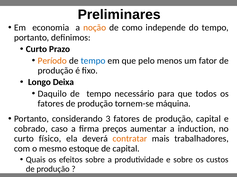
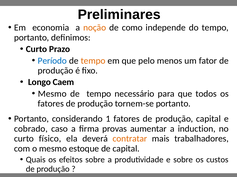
Período colour: orange -> blue (52, 61)
tempo colour: blue -> orange (93, 61)
Deixa: Deixa -> Caem (63, 82)
Daquilo: Daquilo -> Mesmo (52, 94)
tornem-se máquina: máquina -> portanto (173, 104)
3: 3 -> 1 (108, 119)
preços: preços -> provas (115, 129)
